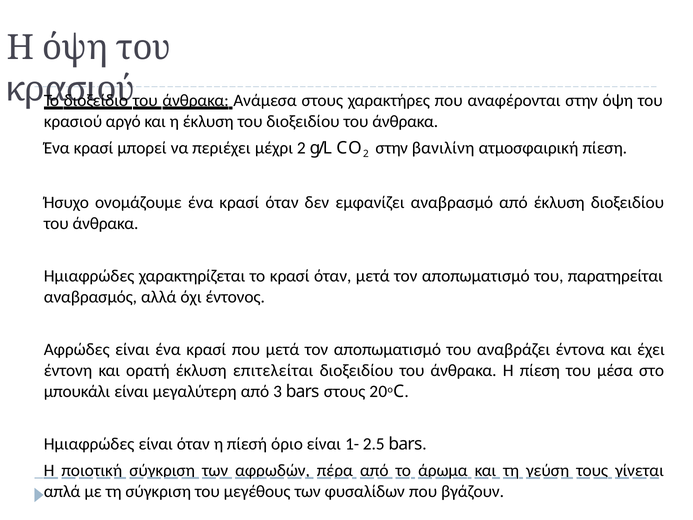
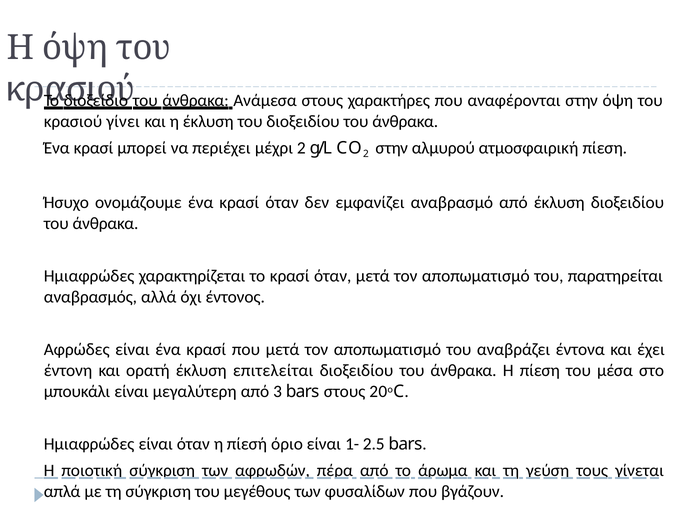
αργό: αργό -> γίνει (123, 121)
βανιλίνη: βανιλίνη -> αλμυρού (443, 148)
